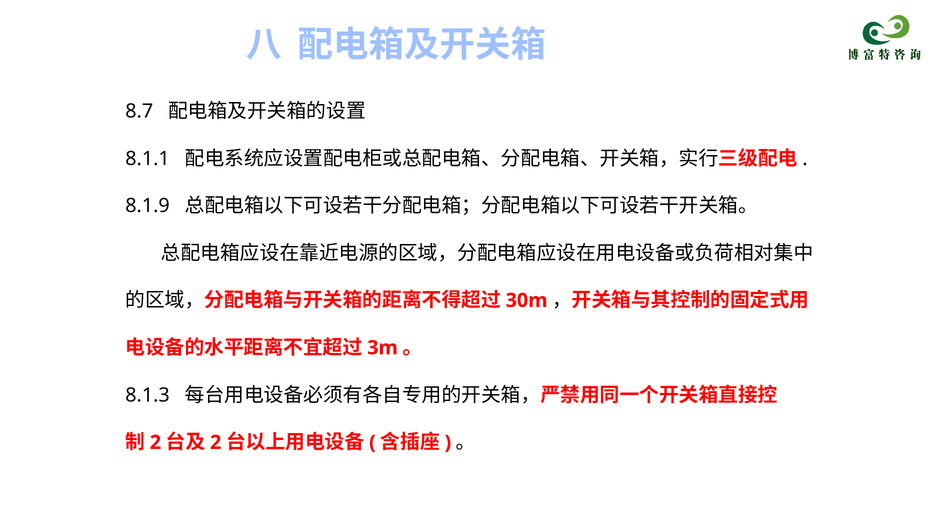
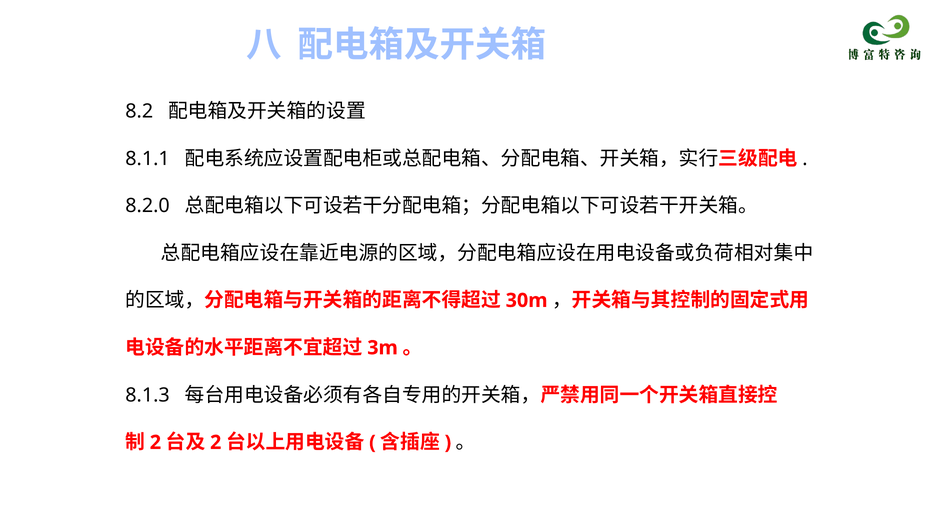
8.7: 8.7 -> 8.2 (139, 111)
8.1.9: 8.1.9 -> 8.2.0 (148, 206)
